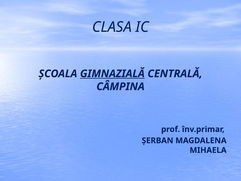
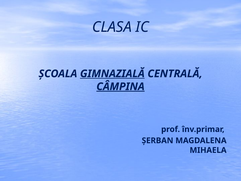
CÂMPINA underline: none -> present (120, 86)
